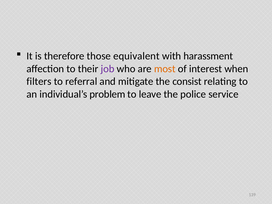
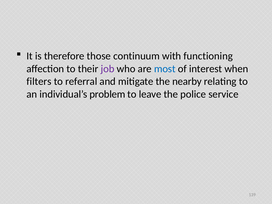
equivalent: equivalent -> continuum (136, 56)
harassment: harassment -> functioning (208, 56)
most colour: orange -> blue (165, 69)
consist: consist -> nearby (187, 81)
